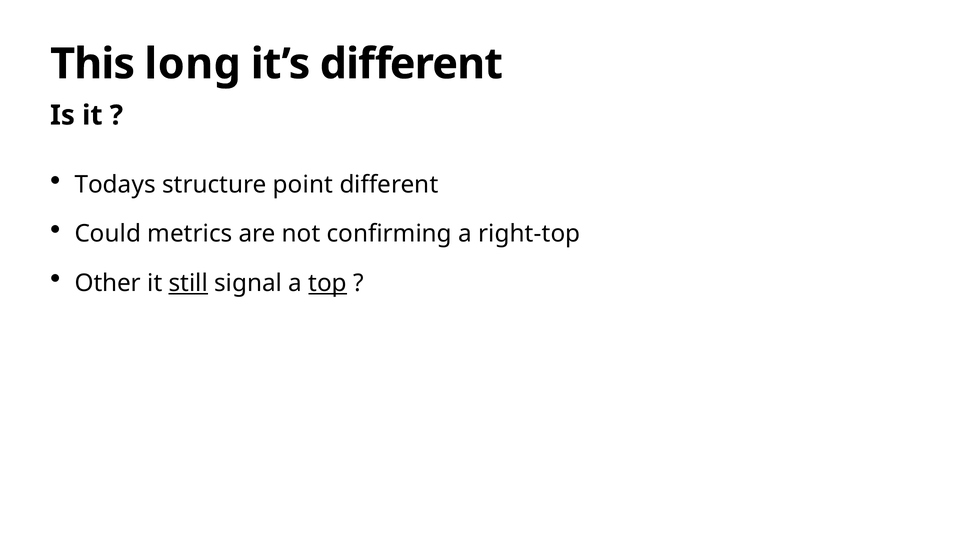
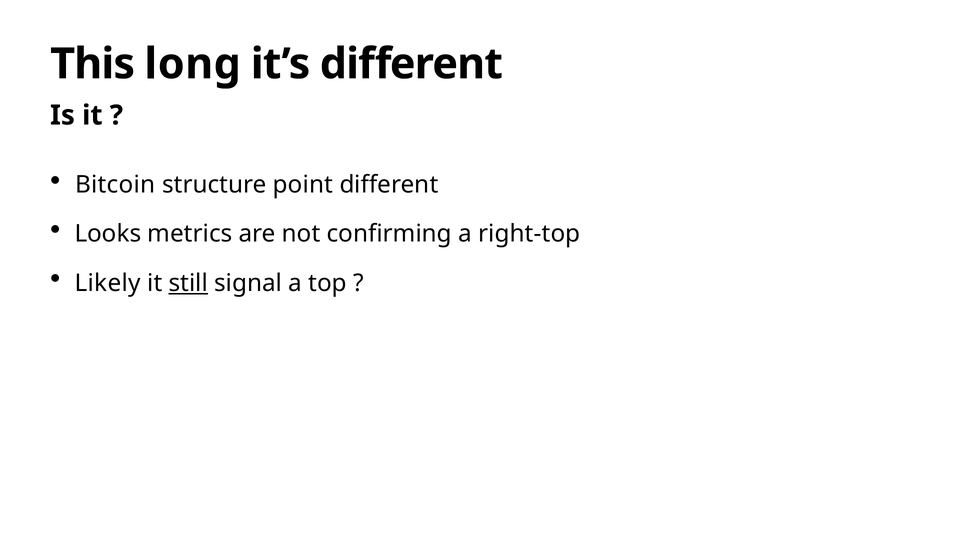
Todays: Todays -> Bitcoin (115, 185)
Could: Could -> Looks (108, 234)
Other: Other -> Likely (108, 283)
top underline: present -> none (328, 283)
